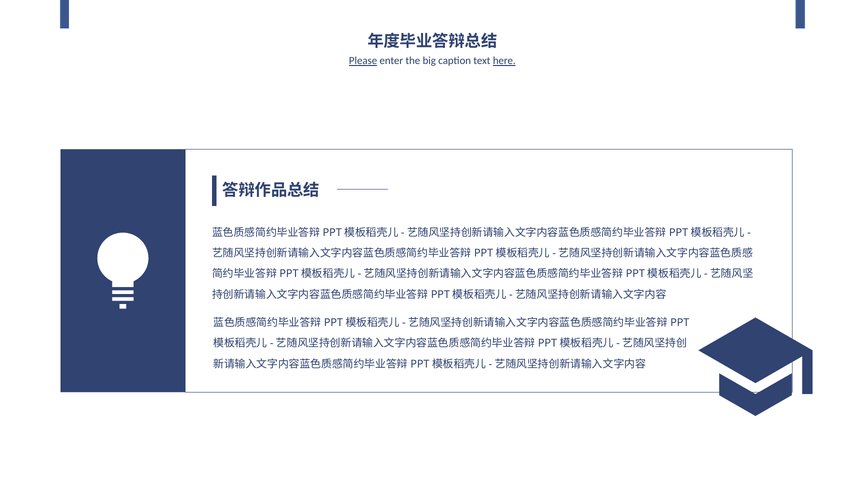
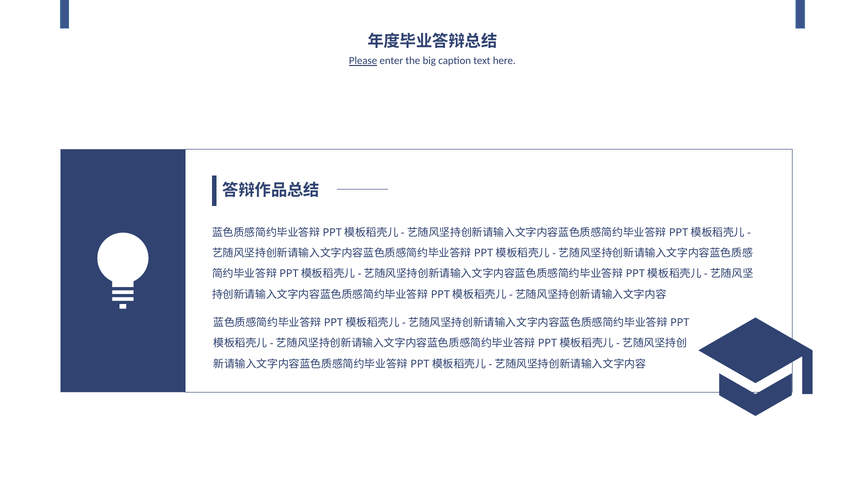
here underline: present -> none (504, 61)
